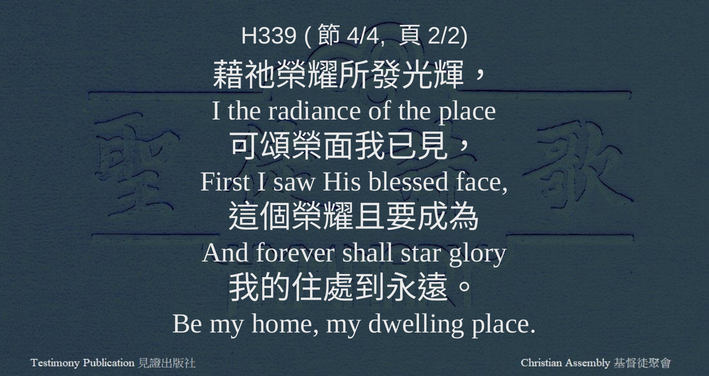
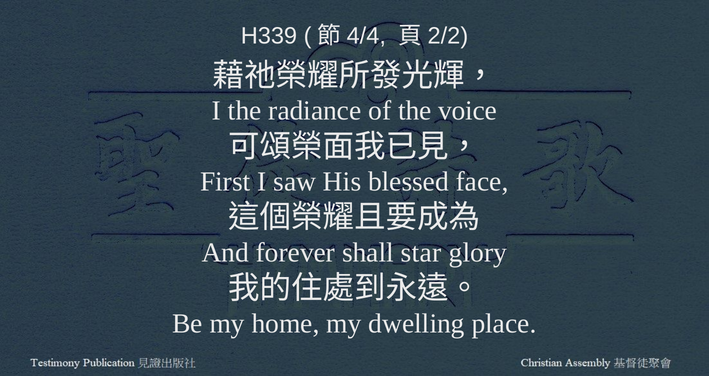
the place: place -> voice (468, 111)
